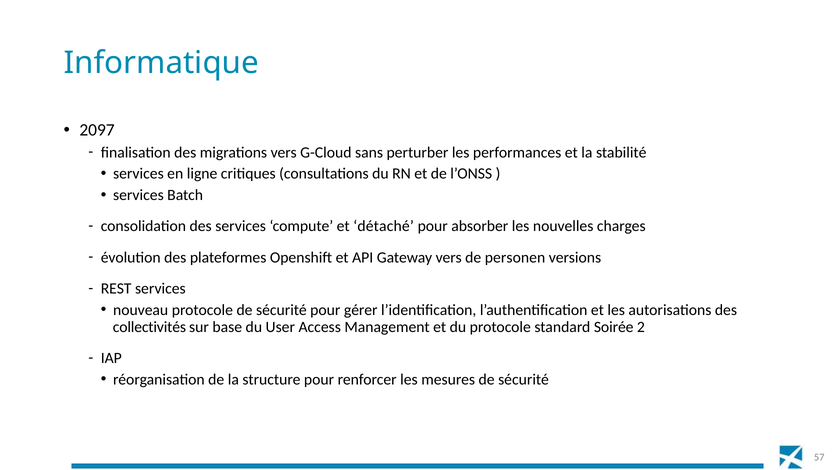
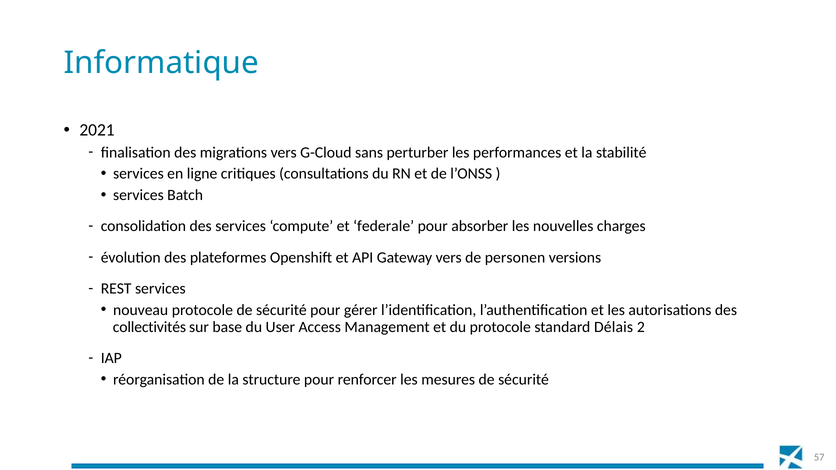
2097: 2097 -> 2021 (97, 130)
détaché: détaché -> federale (384, 226)
Soirée: Soirée -> Délais (614, 327)
